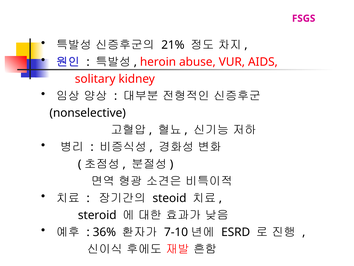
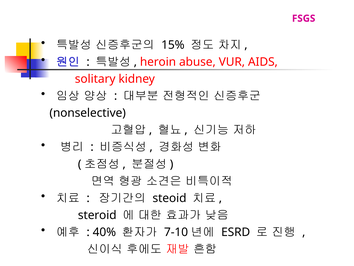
21%: 21% -> 15% (173, 45)
36%: 36% -> 40% (104, 232)
